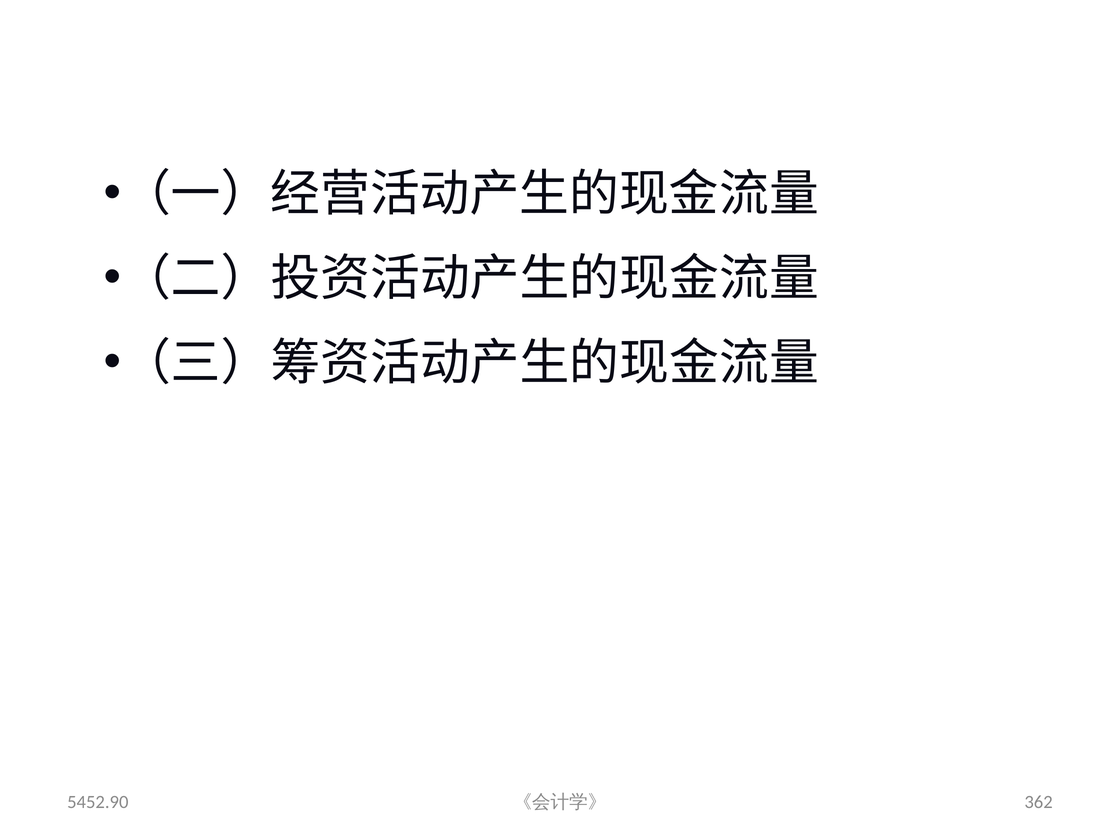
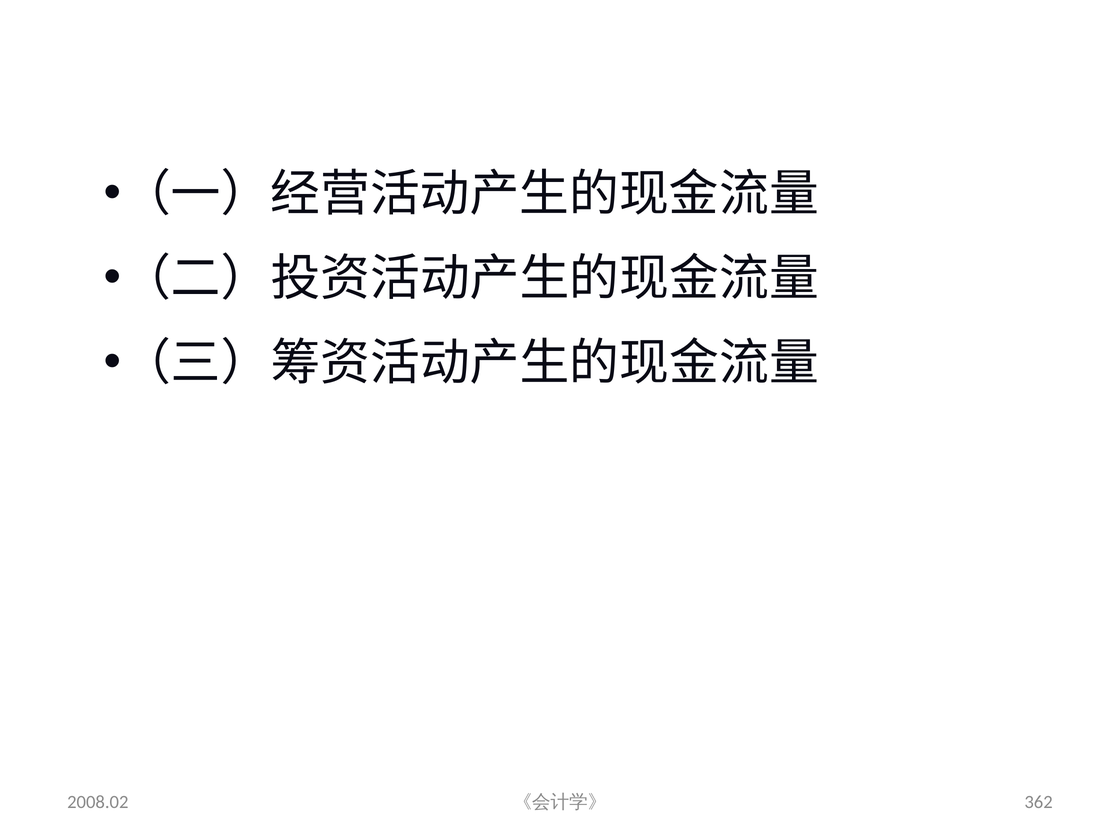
5452.90: 5452.90 -> 2008.02 (98, 802)
